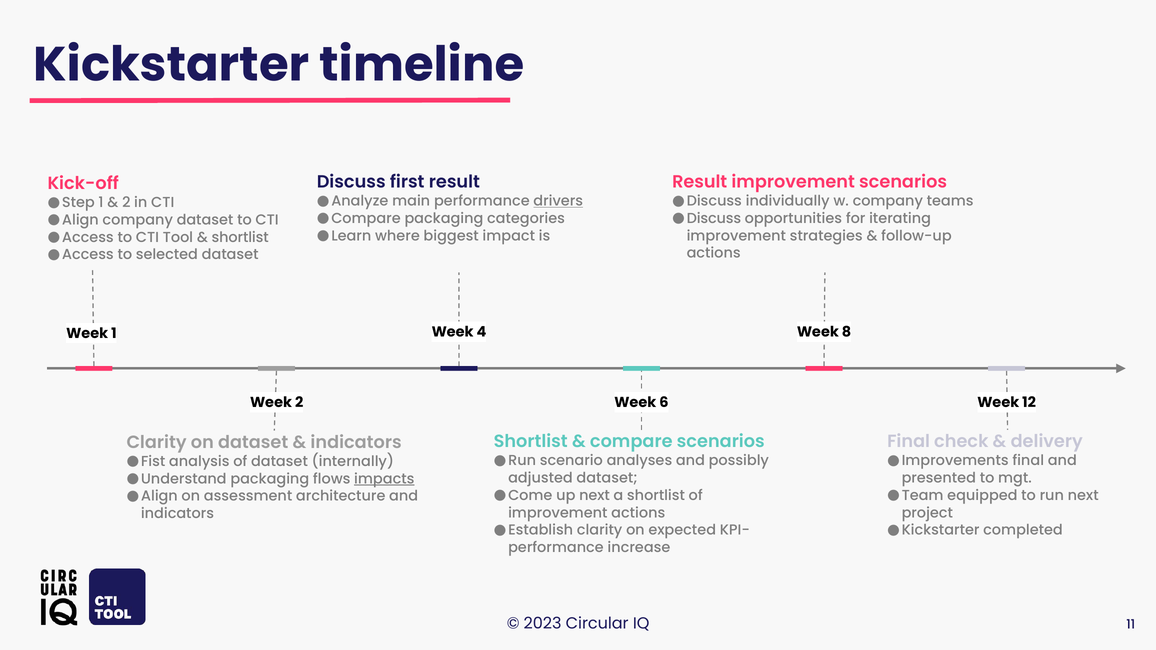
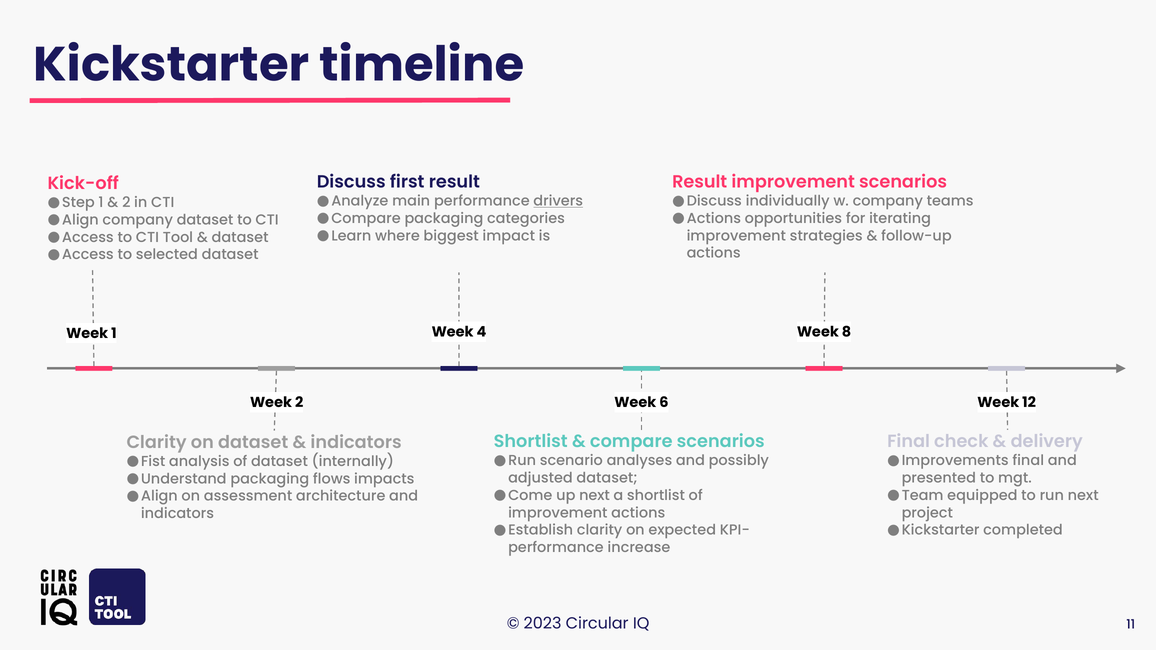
Discuss: Discuss -> Actions (714, 219)
shortlist: shortlist -> dataset (240, 237)
impacts underline: present -> none (384, 479)
